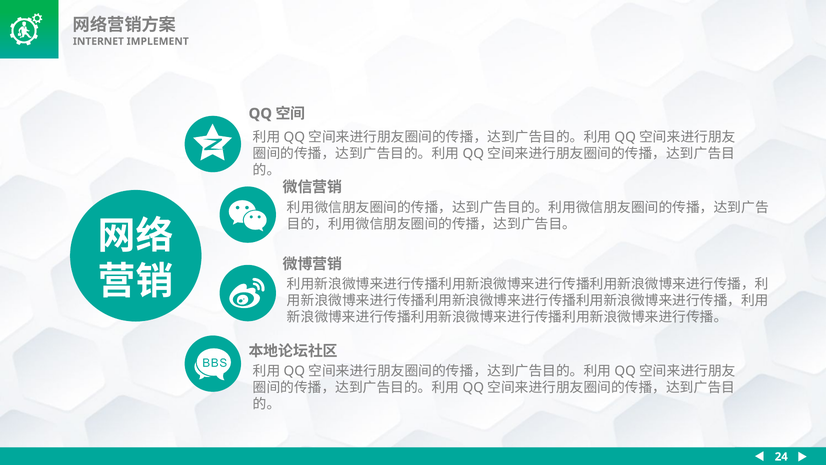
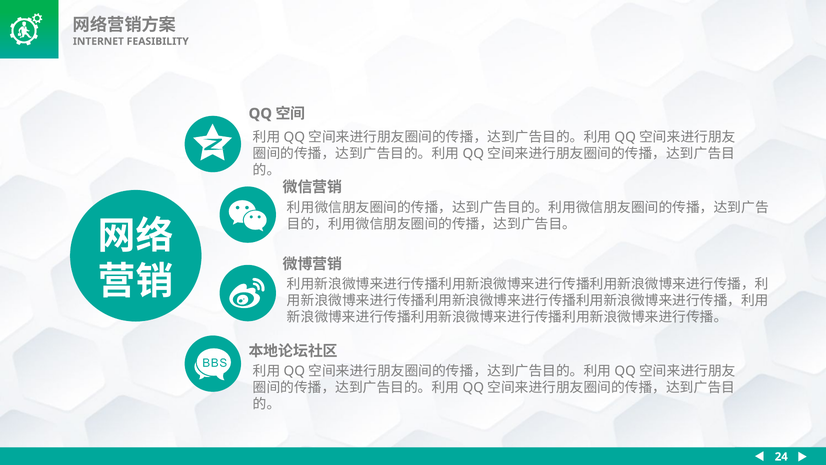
IMPLEMENT: IMPLEMENT -> FEASIBILITY (158, 41)
